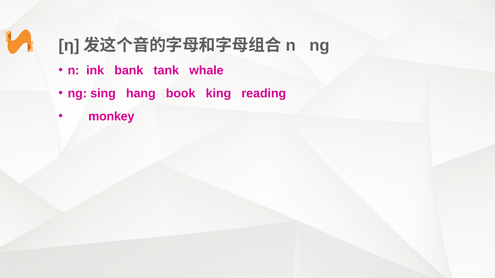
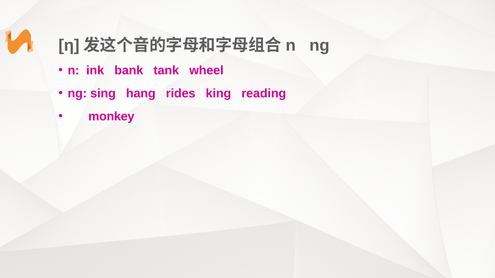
whale: whale -> wheel (206, 71)
book: book -> rides (181, 94)
